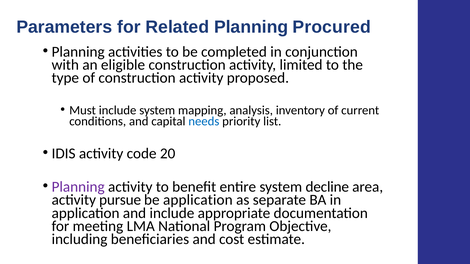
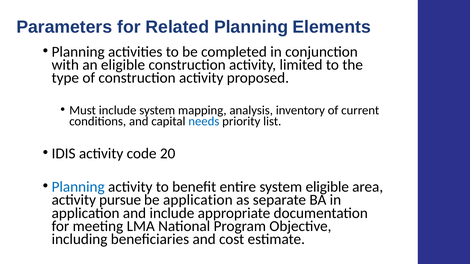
Procured: Procured -> Elements (332, 27)
Planning colour: purple -> blue (78, 187)
system decline: decline -> eligible (327, 187)
